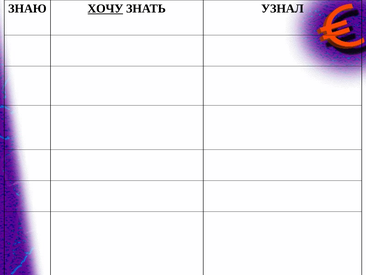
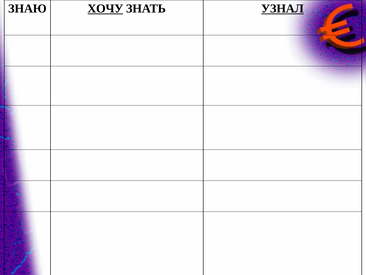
УЗНАЛ underline: none -> present (282, 9)
